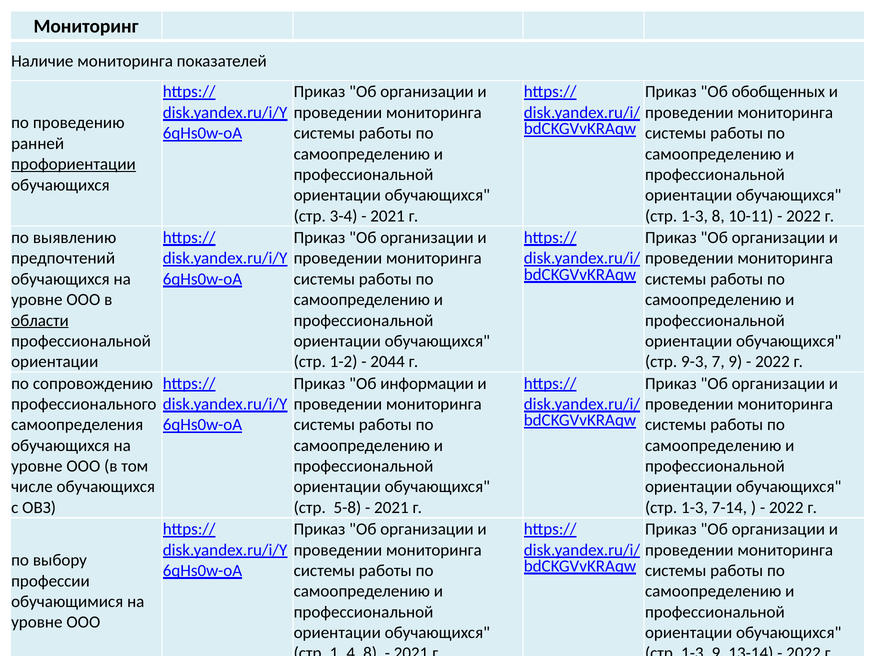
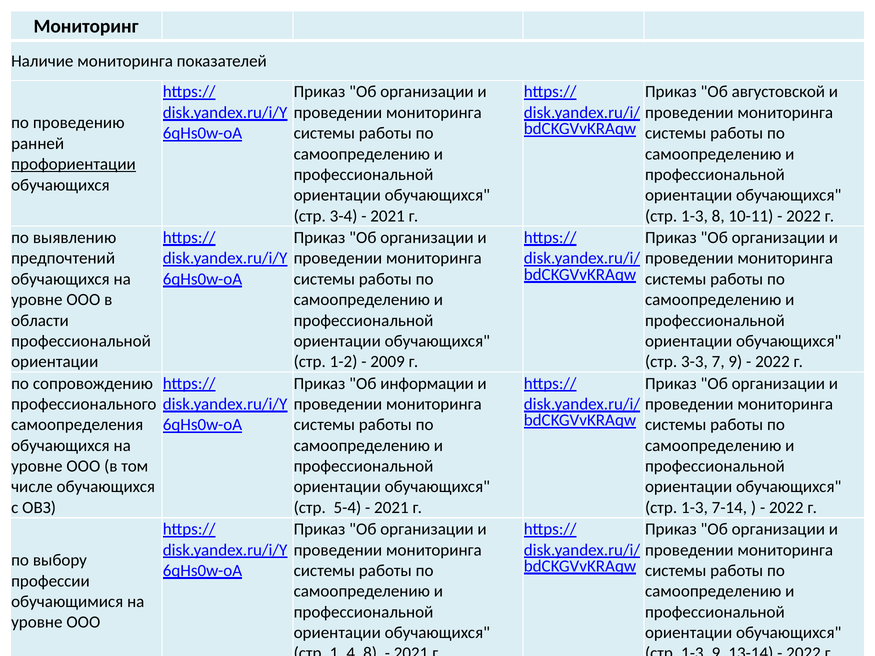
обобщенных: обобщенных -> августовской (778, 92)
области underline: present -> none (40, 321)
2044: 2044 -> 2009 (388, 362)
9-3: 9-3 -> 3-3 (694, 362)
5-8: 5-8 -> 5-4 (347, 508)
